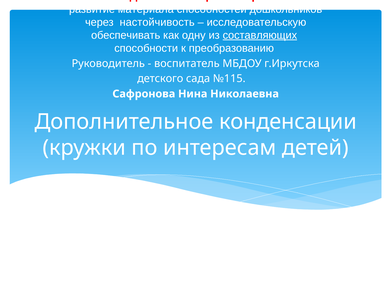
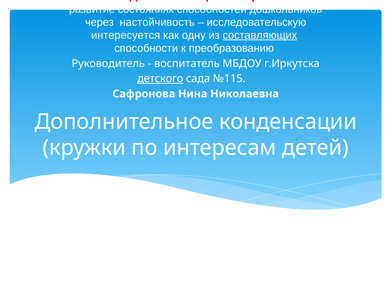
материала: материала -> состояниях (146, 9)
обеспечивать: обеспечивать -> интересуется (126, 35)
детского underline: none -> present (160, 79)
